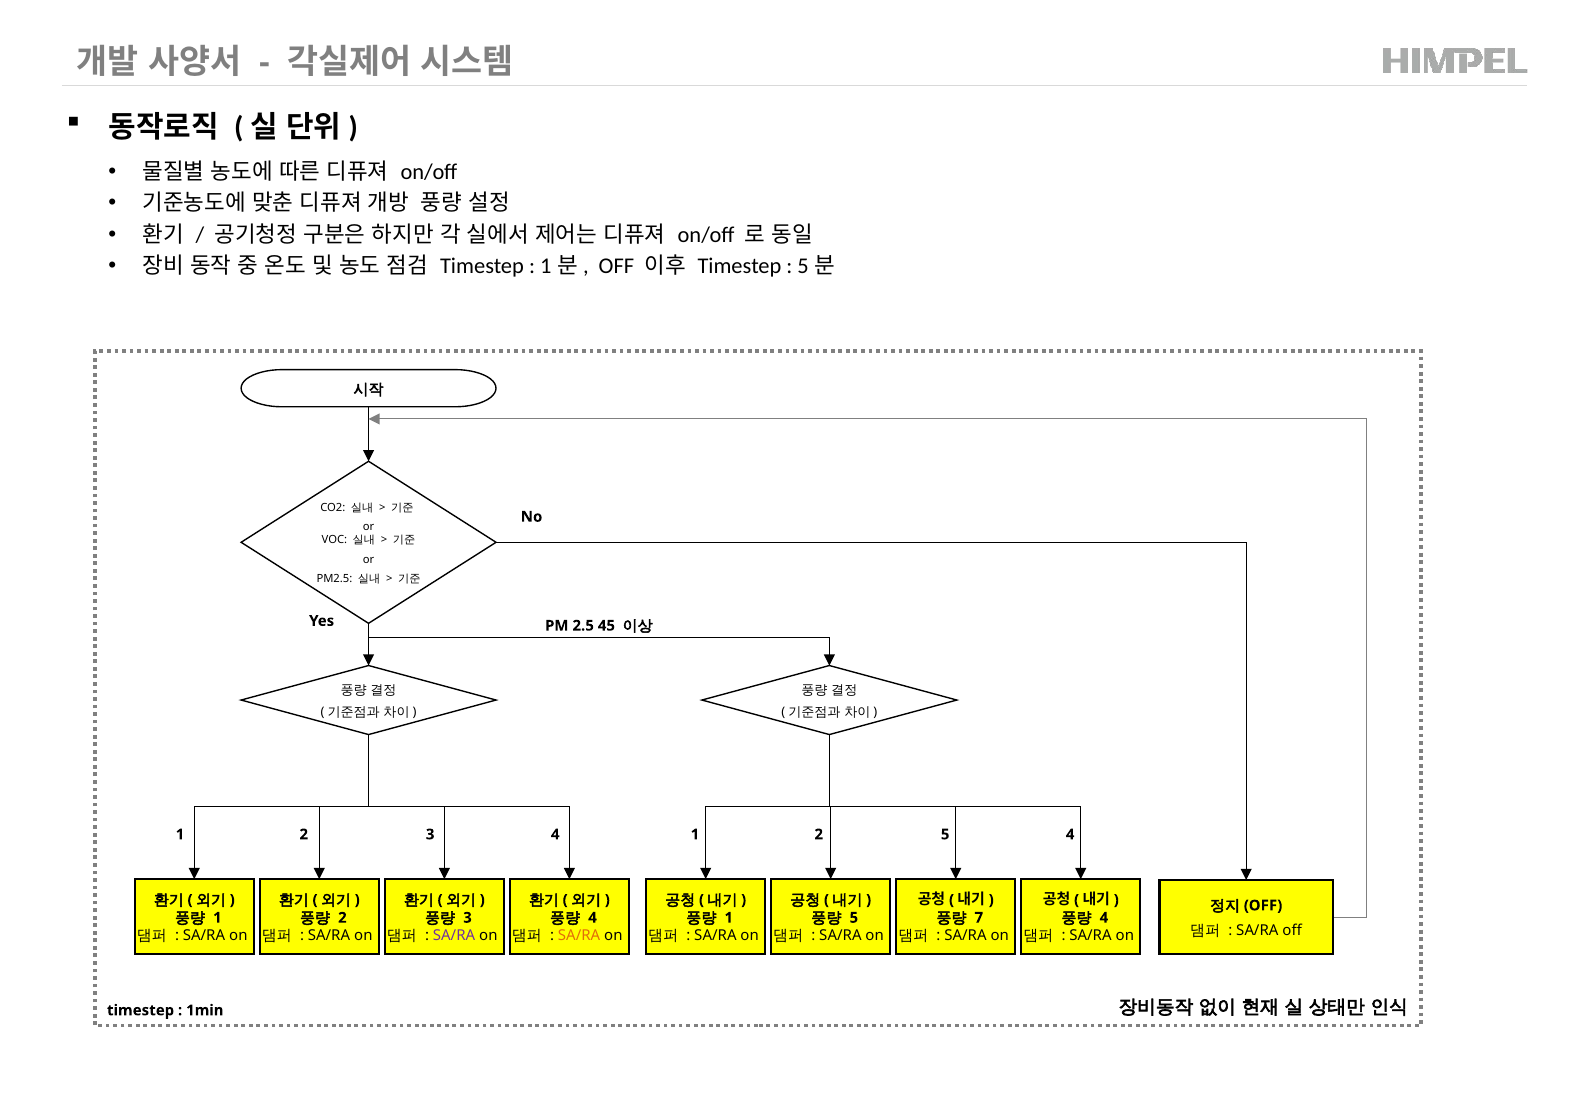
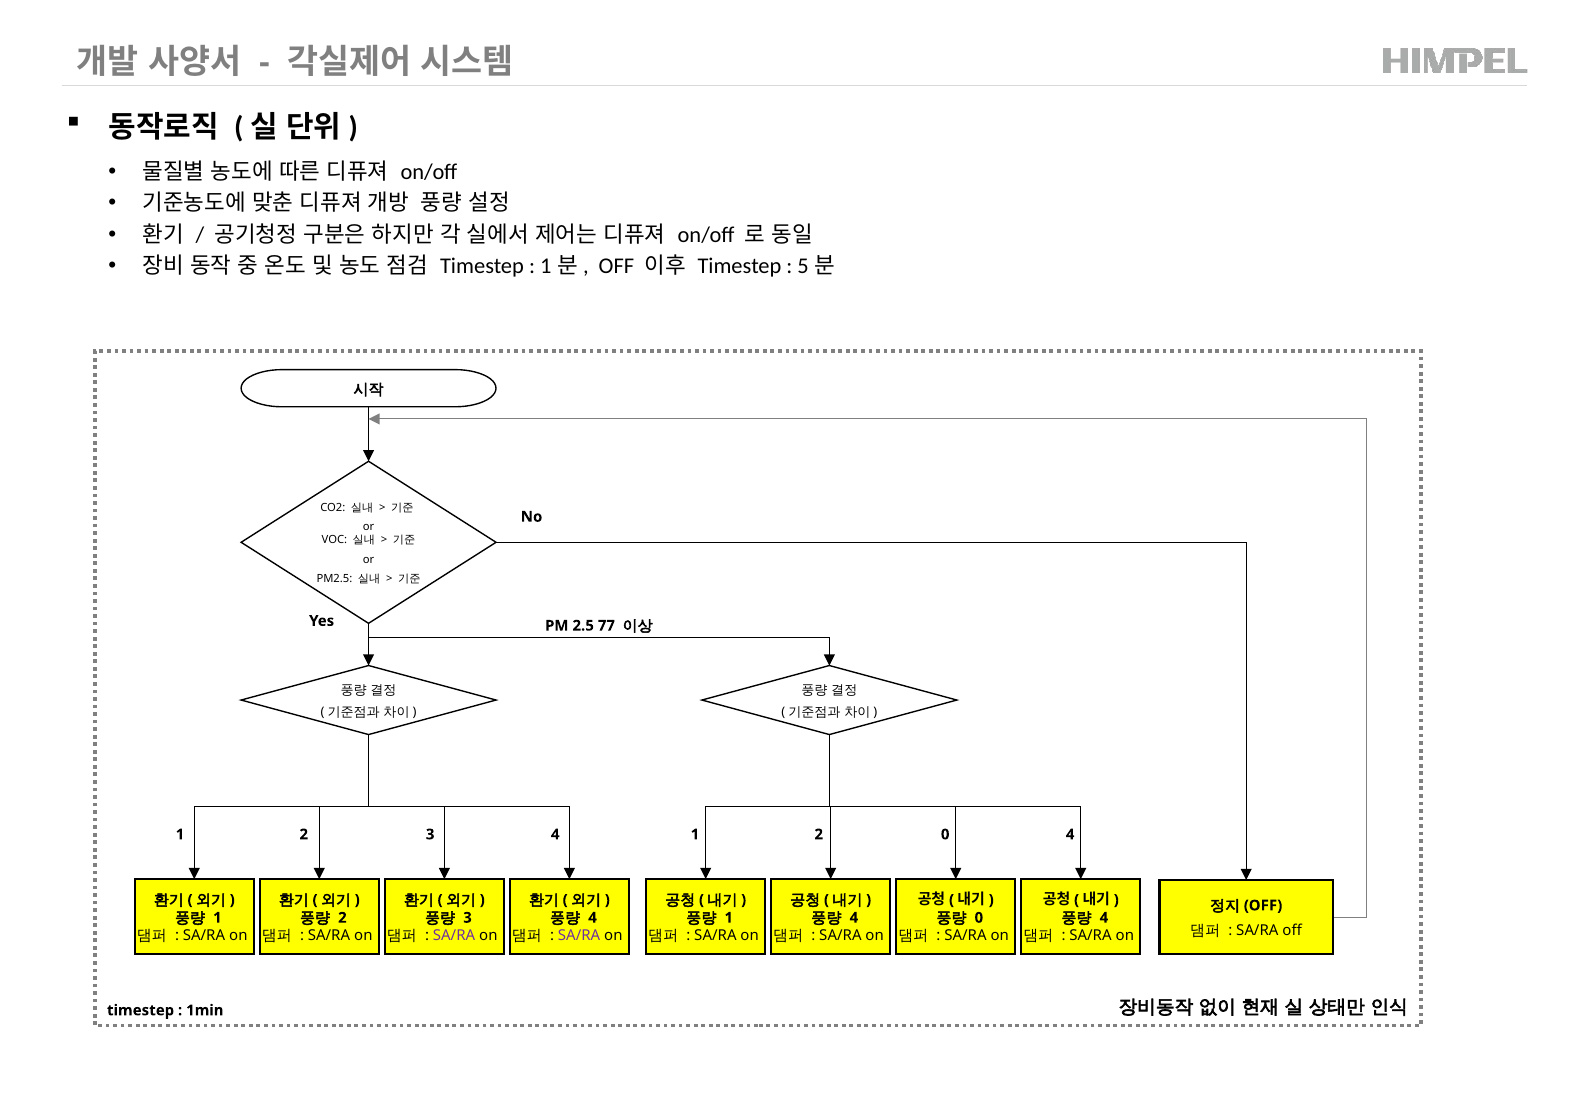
45: 45 -> 77 (606, 626)
2 5: 5 -> 0 (945, 834)
5: 5 -> 4 (854, 918)
7: 7 -> 0 (979, 918)
SA/RA colour: orange -> purple (579, 936)
